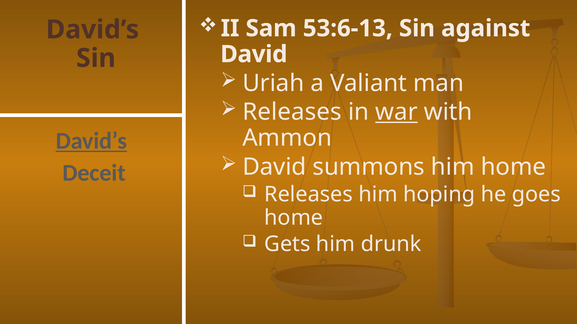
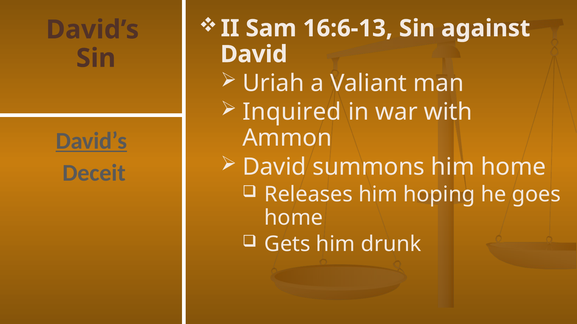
53:6-13: 53:6-13 -> 16:6-13 (348, 28)
Releases: Releases -> Inquired (292, 112)
war underline: present -> none (396, 112)
